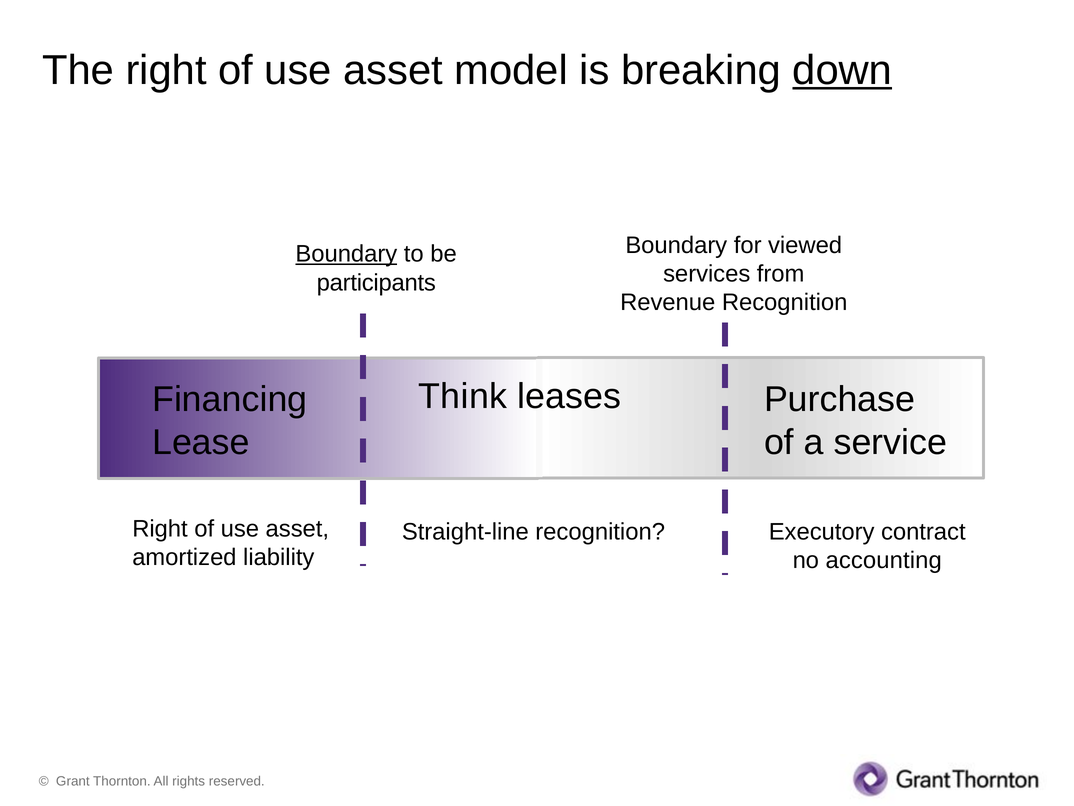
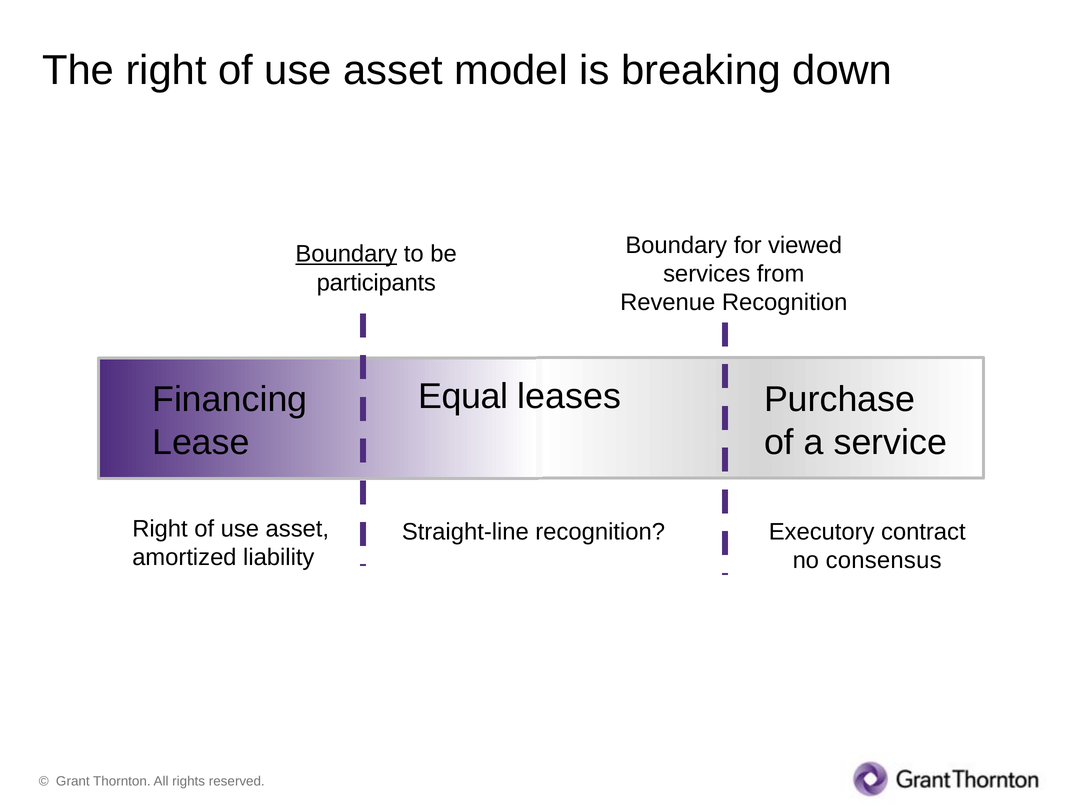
down underline: present -> none (842, 70)
Think: Think -> Equal (463, 396)
accounting: accounting -> consensus (884, 560)
